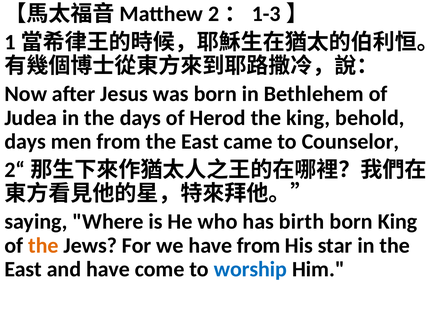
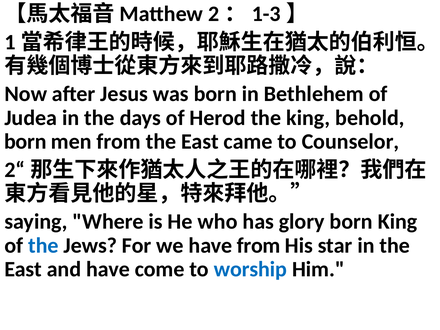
days: days -> born (25, 142)
birth: birth -> glory (302, 222)
the colour: orange -> blue (43, 245)
